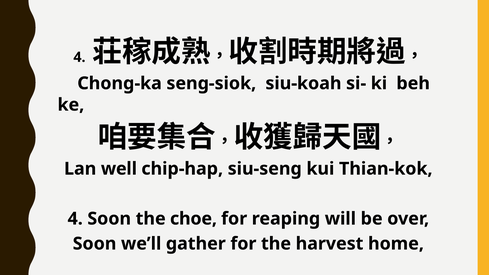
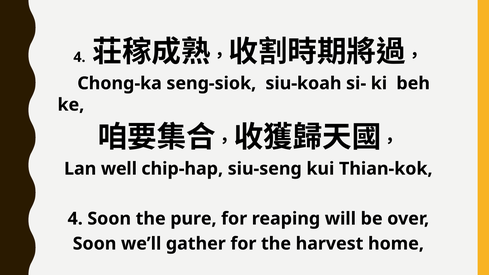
choe: choe -> pure (193, 219)
